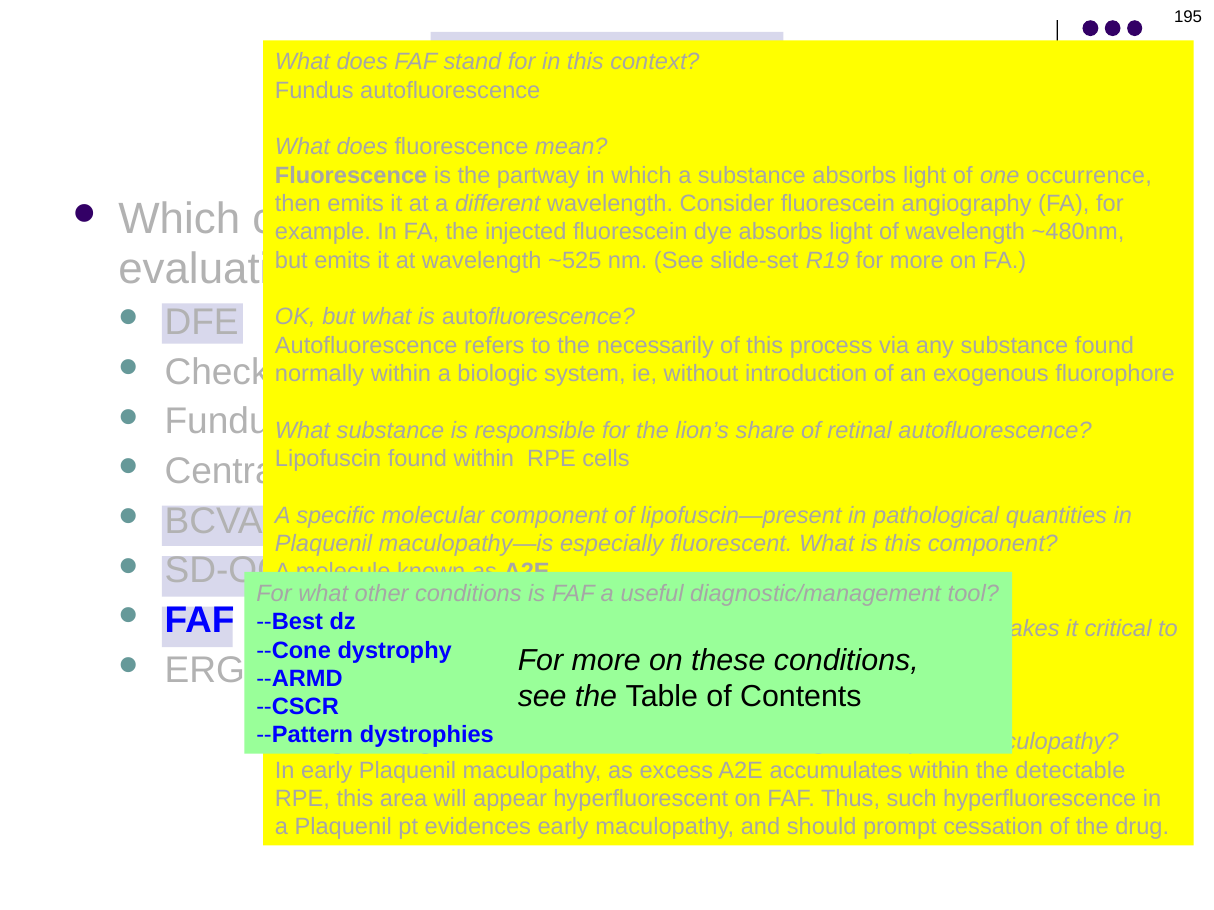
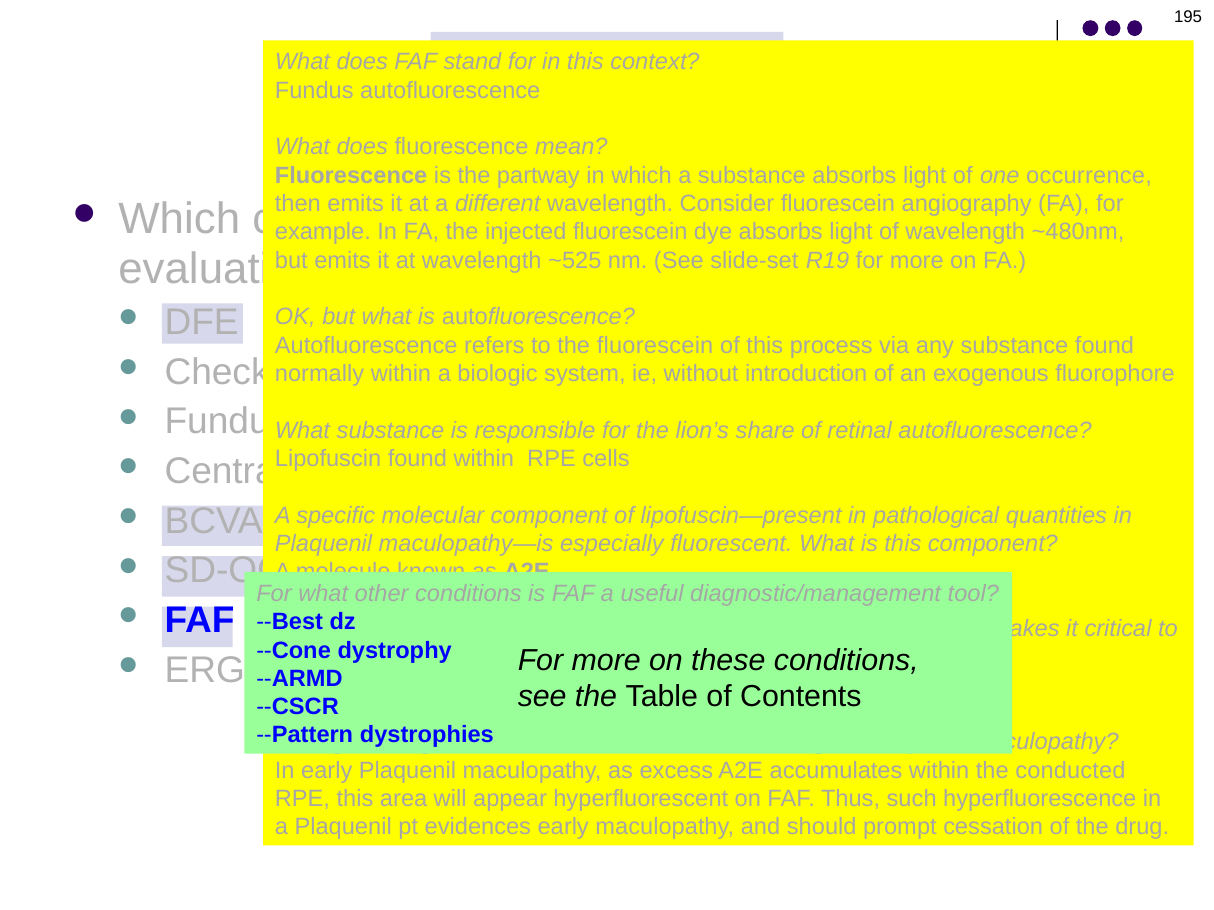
the necessarily: necessarily -> fluorescein (655, 346)
detectable: detectable -> conducted (1070, 771)
